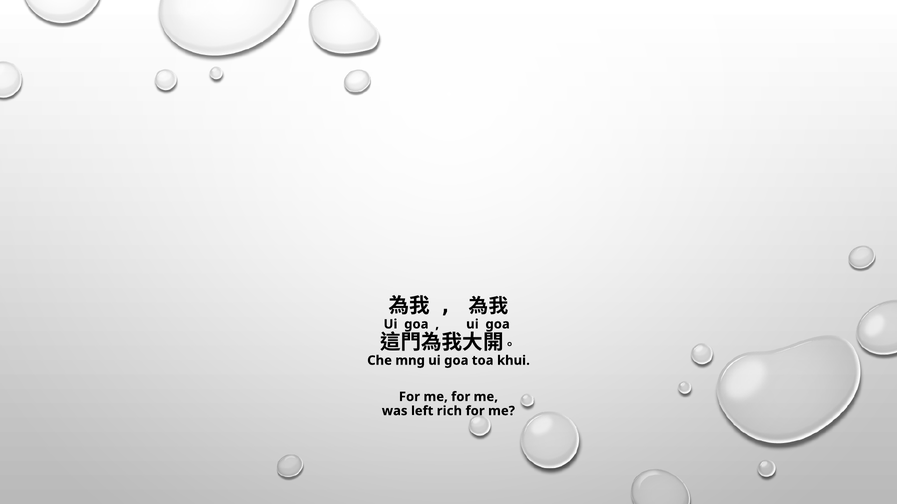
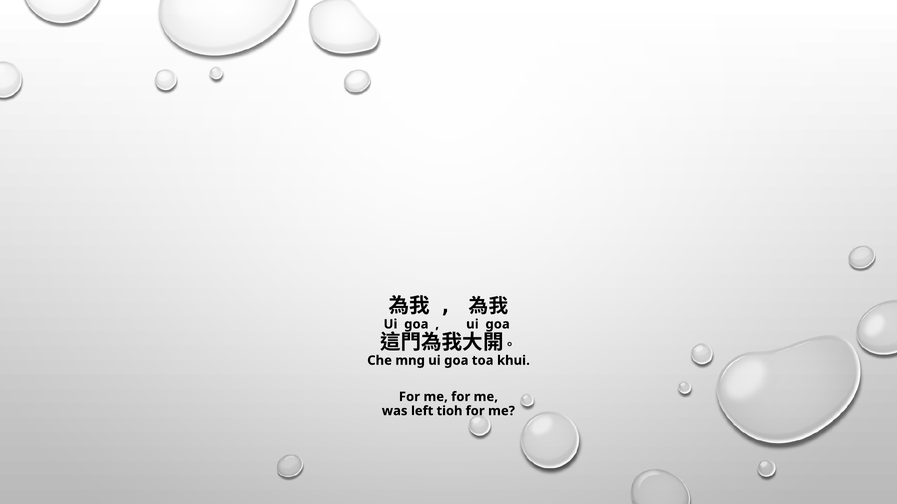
rich: rich -> tioh (449, 411)
